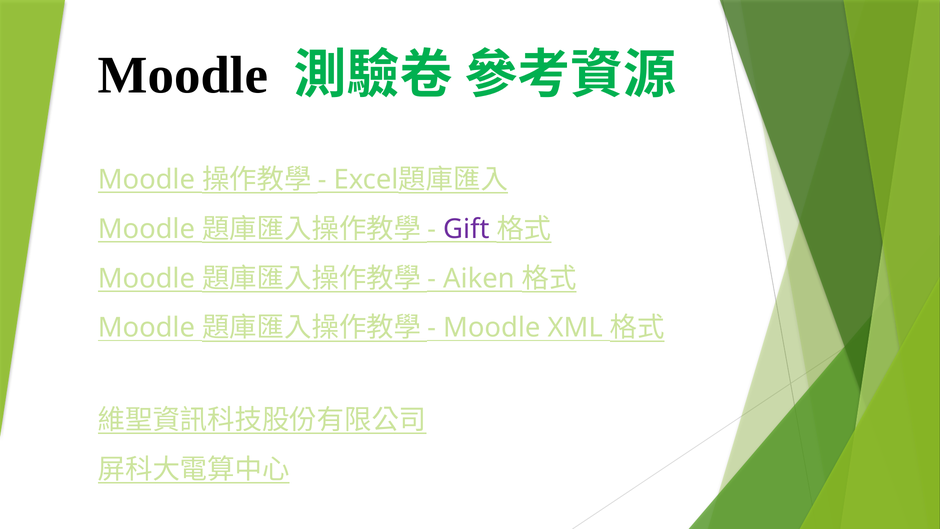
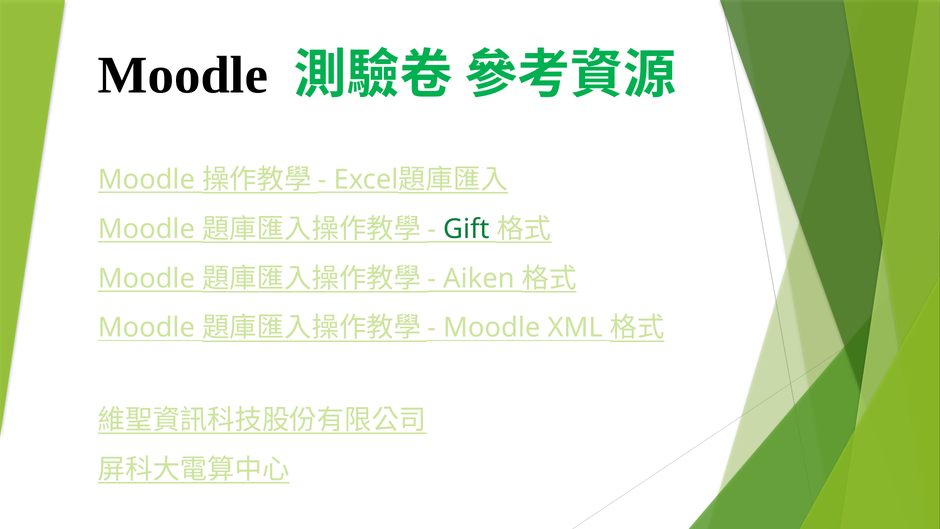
Gift colour: purple -> green (466, 229)
